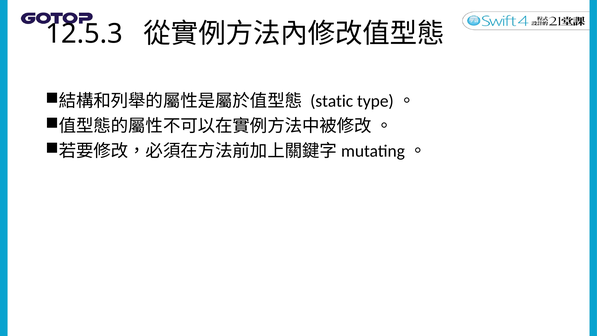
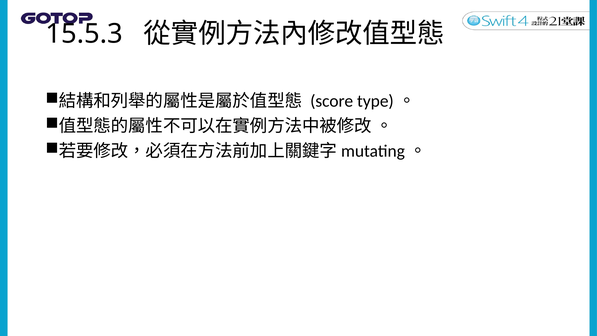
12.5.3: 12.5.3 -> 15.5.3 (84, 34)
static: static -> score (332, 101)
